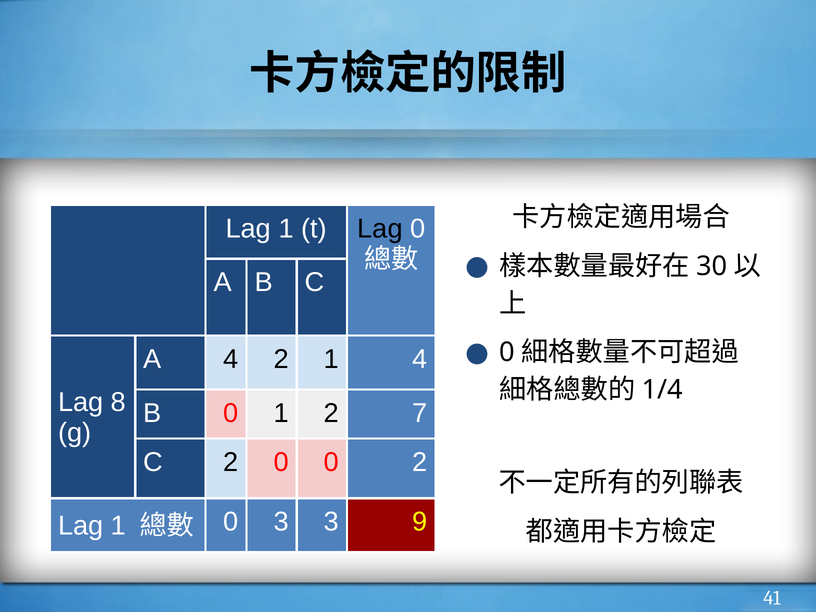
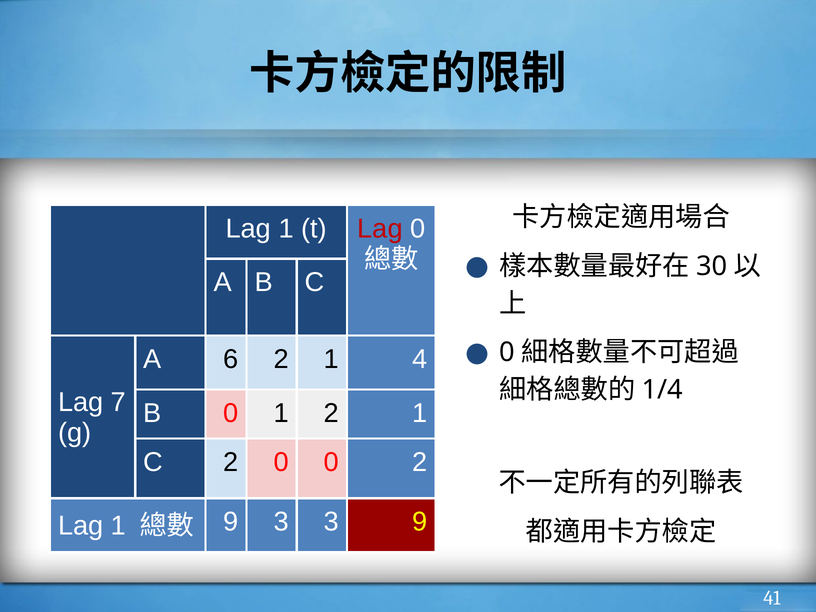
Lag colour: black -> red (380, 229)
A 4: 4 -> 6 (231, 359)
8: 8 -> 7 (119, 402)
1 2 7: 7 -> 1 (420, 413)
0: 0 -> 9 (231, 522)
